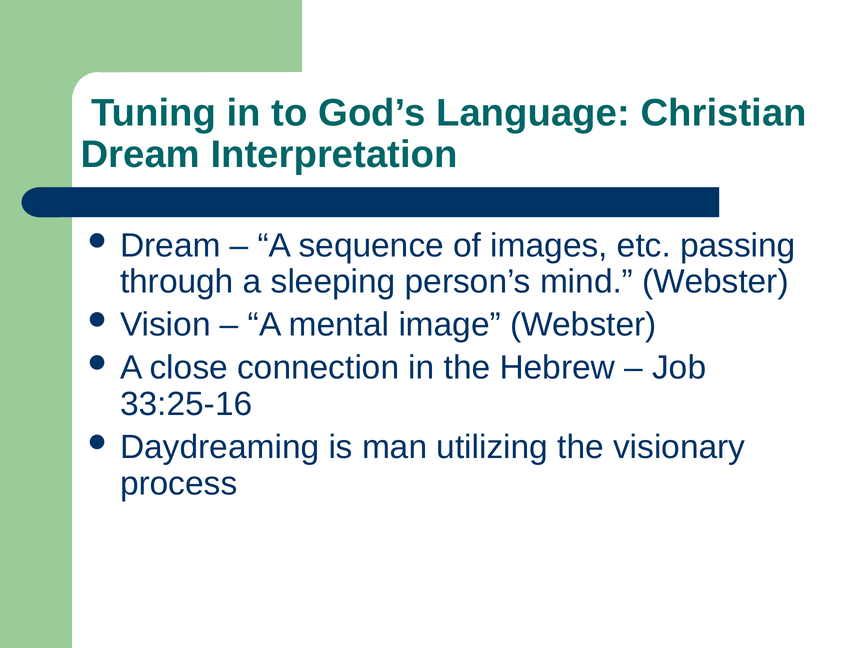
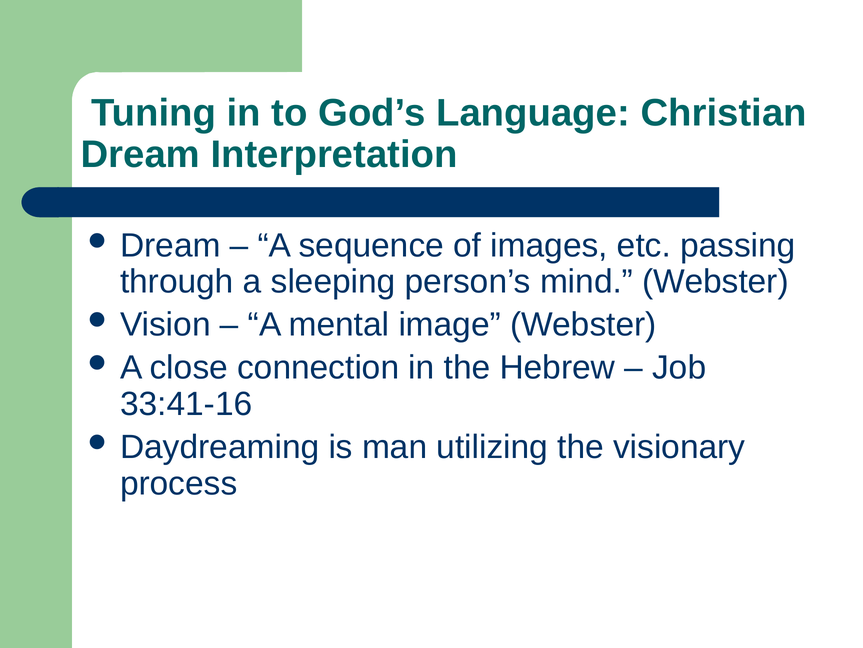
33:25-16: 33:25-16 -> 33:41-16 (186, 404)
